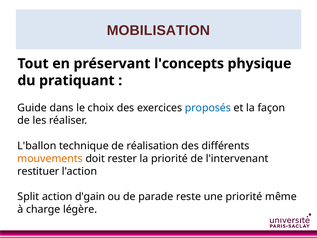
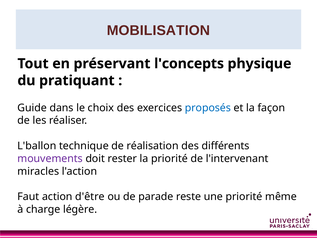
mouvements colour: orange -> purple (50, 158)
restituer: restituer -> miracles (38, 171)
Split: Split -> Faut (28, 196)
d'gain: d'gain -> d'être (90, 196)
